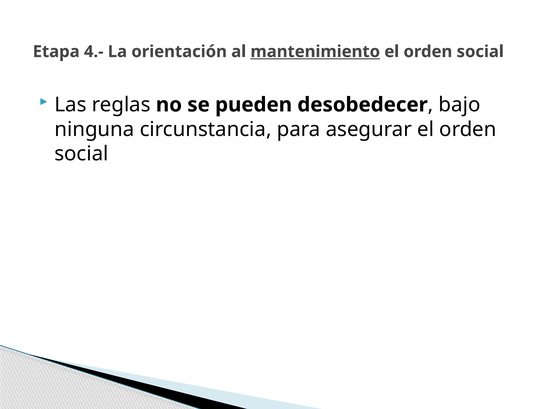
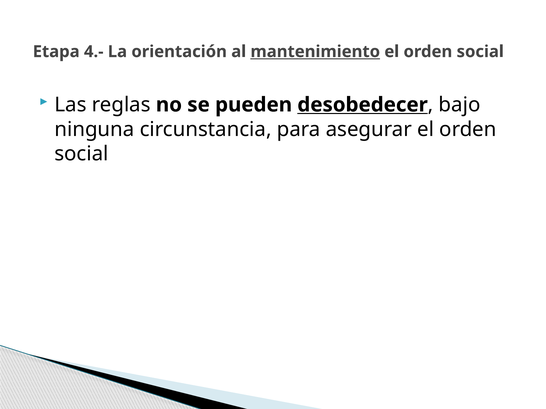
desobedecer underline: none -> present (363, 105)
